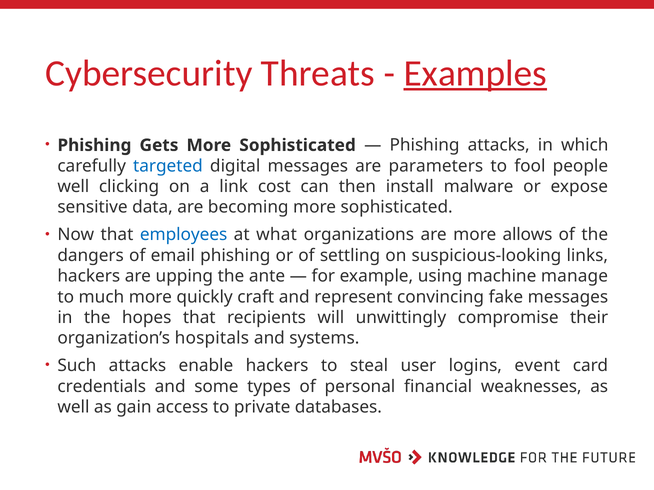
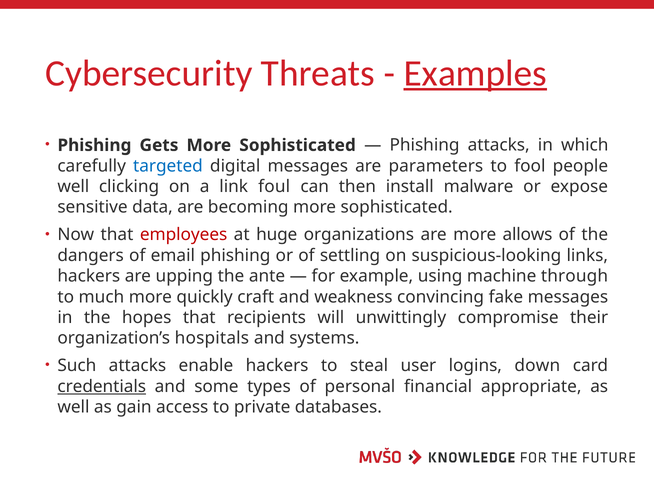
cost: cost -> foul (274, 187)
employees colour: blue -> red (184, 235)
what: what -> huge (277, 235)
manage: manage -> through (575, 276)
represent: represent -> weakness (353, 297)
event: event -> down (537, 366)
credentials underline: none -> present (102, 387)
weaknesses: weaknesses -> appropriate (531, 387)
